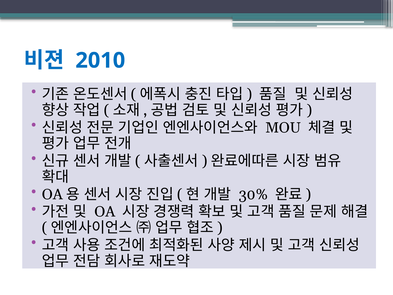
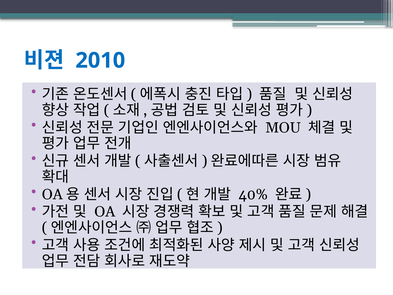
30%: 30% -> 40% (253, 194)
